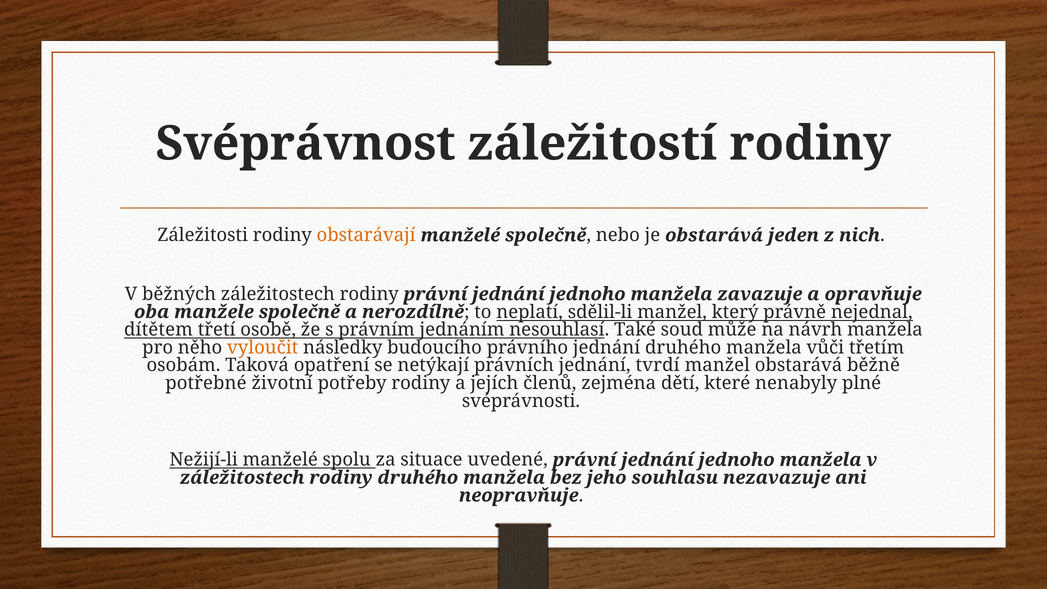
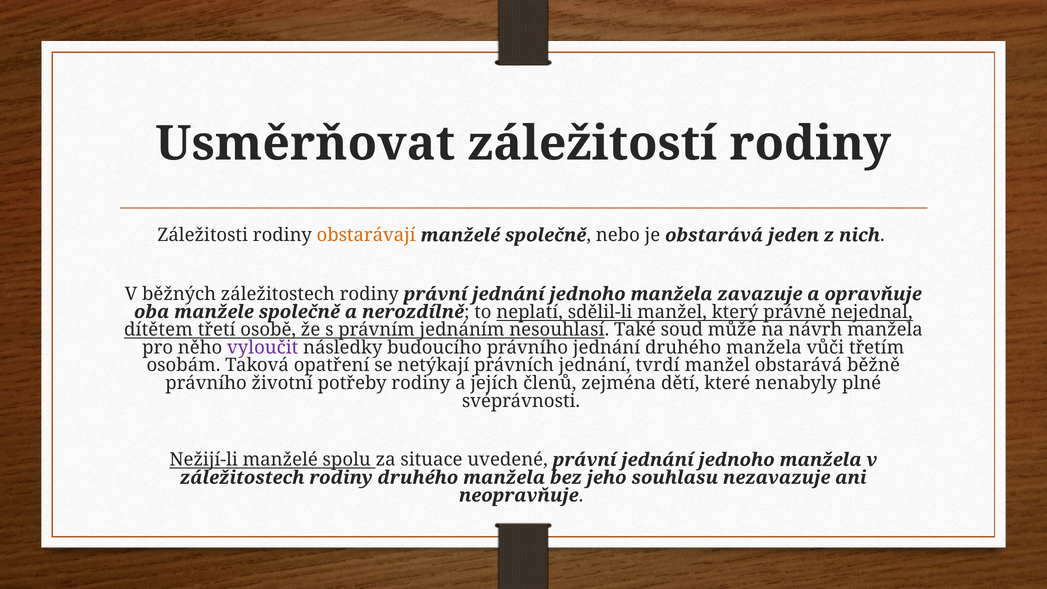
Svéprávnost: Svéprávnost -> Usměrňovat (305, 144)
vyloučit colour: orange -> purple (263, 347)
potřebné: potřebné -> právního (206, 383)
